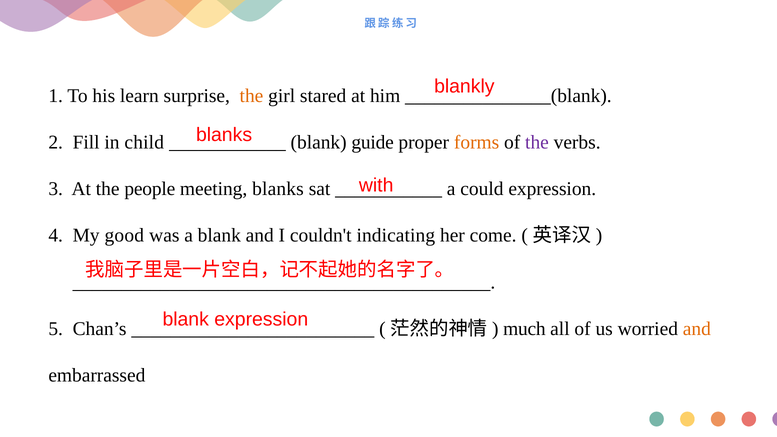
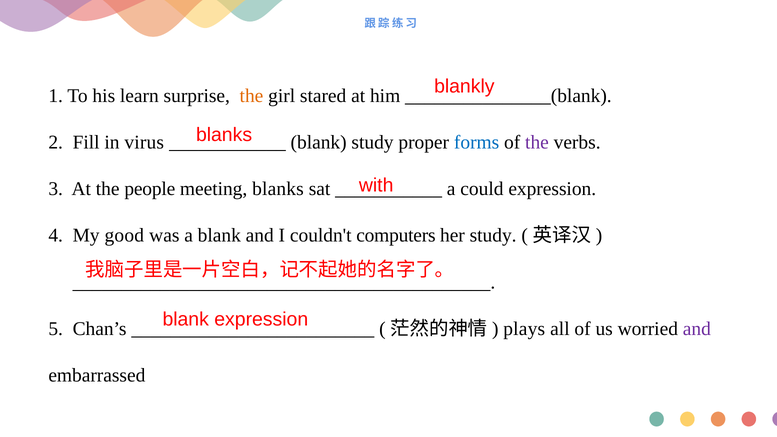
child: child -> virus (144, 142)
blank guide: guide -> study (373, 142)
forms colour: orange -> blue (477, 142)
indicating: indicating -> computers (396, 236)
her come: come -> study (493, 236)
much: much -> plays (524, 329)
and colour: orange -> purple (697, 329)
